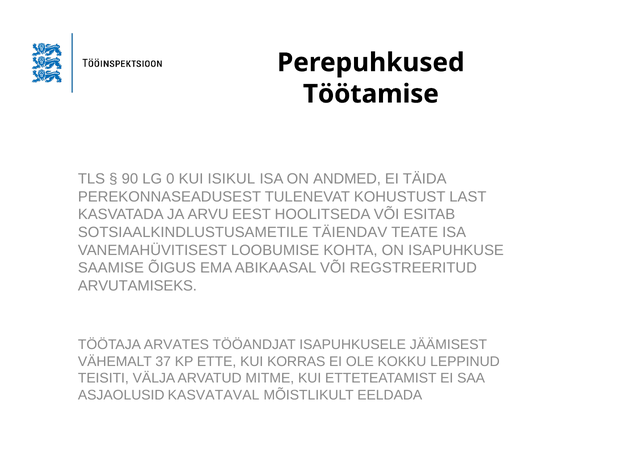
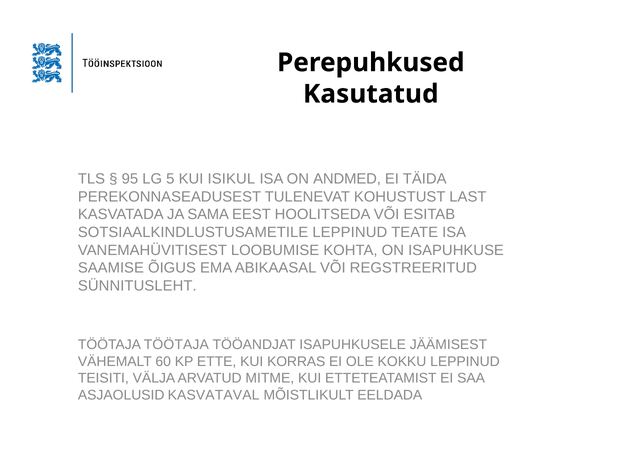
Töötamise: Töötamise -> Kasutatud (371, 94)
90: 90 -> 95 (130, 179)
0: 0 -> 5 (170, 179)
ARVU: ARVU -> SAMA (208, 214)
SOTSIAALKINDLUSTUSAMETILE TÄIENDAV: TÄIENDAV -> LEPPINUD (350, 232)
ARVUTAMISEKS: ARVUTAMISEKS -> SÜNNITUSLEHT (137, 286)
TÖÖTAJA ARVATES: ARVATES -> TÖÖTAJA (176, 345)
37: 37 -> 60 (163, 362)
